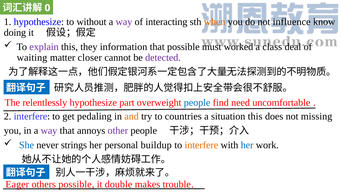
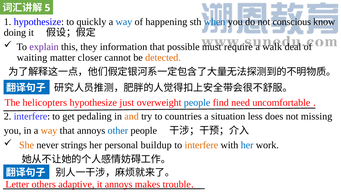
0: 0 -> 5 (47, 8)
without: without -> quickly (91, 22)
way colour: purple -> blue (124, 22)
interacting: interacting -> happening (166, 22)
when colour: orange -> blue (215, 22)
influence: influence -> conscious (292, 22)
worked: worked -> require (238, 47)
class: class -> walk (272, 47)
detected colour: purple -> orange (163, 58)
relentlessly: relentlessly -> helicopters (45, 102)
part: part -> just (127, 102)
situation this: this -> less (255, 116)
way colour: purple -> orange (49, 131)
other colour: purple -> blue (118, 131)
She colour: blue -> orange (27, 145)
Eager: Eager -> Letter (17, 184)
others possible: possible -> adaptive (76, 184)
it double: double -> annoys (119, 184)
